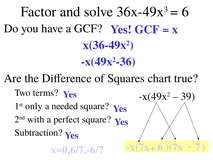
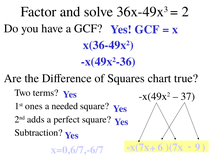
6: 6 -> 2 (185, 12)
39: 39 -> 37 (188, 96)
only: only -> ones (34, 106)
with: with -> adds (36, 119)
7: 7 -> 9 (198, 147)
